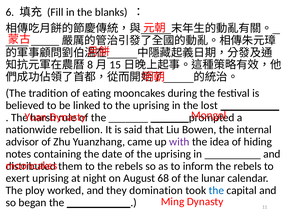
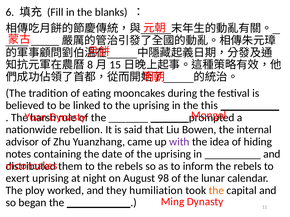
lost: lost -> this (209, 106)
68: 68 -> 98 (163, 179)
domination: domination -> humiliation (156, 191)
the colour: blue -> orange (216, 191)
